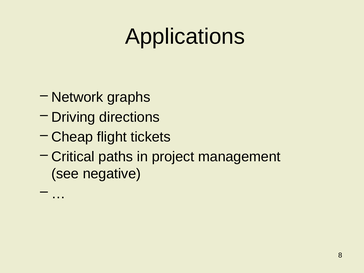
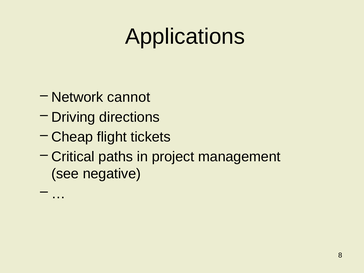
graphs: graphs -> cannot (129, 97)
